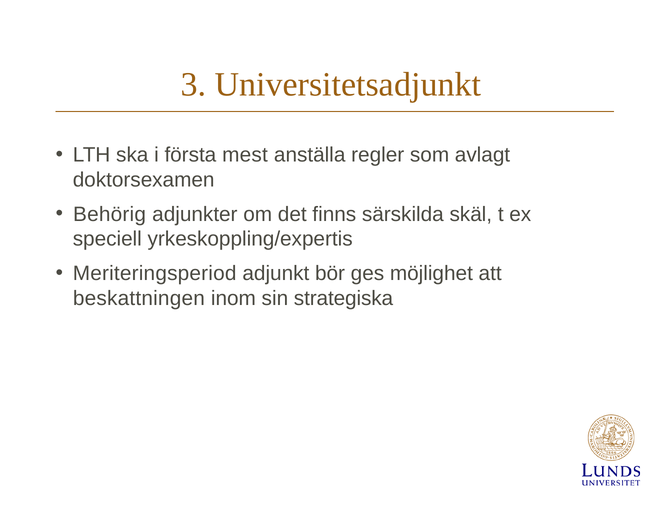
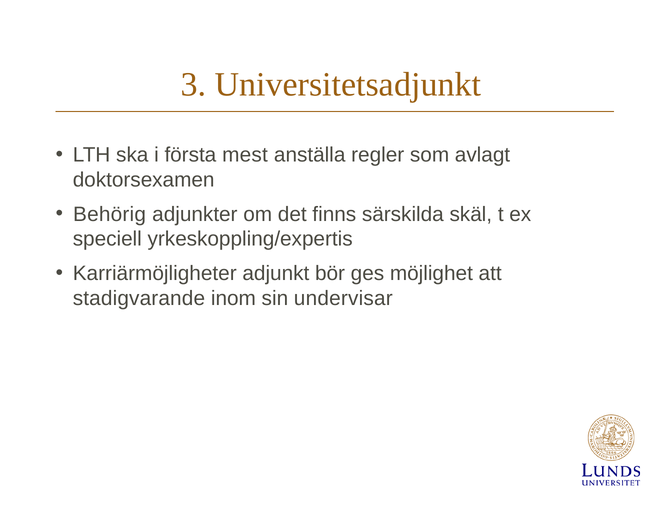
Meriteringsperiod: Meriteringsperiod -> Karriärmöjligheter (155, 274)
beskattningen: beskattningen -> stadigvarande (139, 299)
strategiska: strategiska -> undervisar (343, 299)
